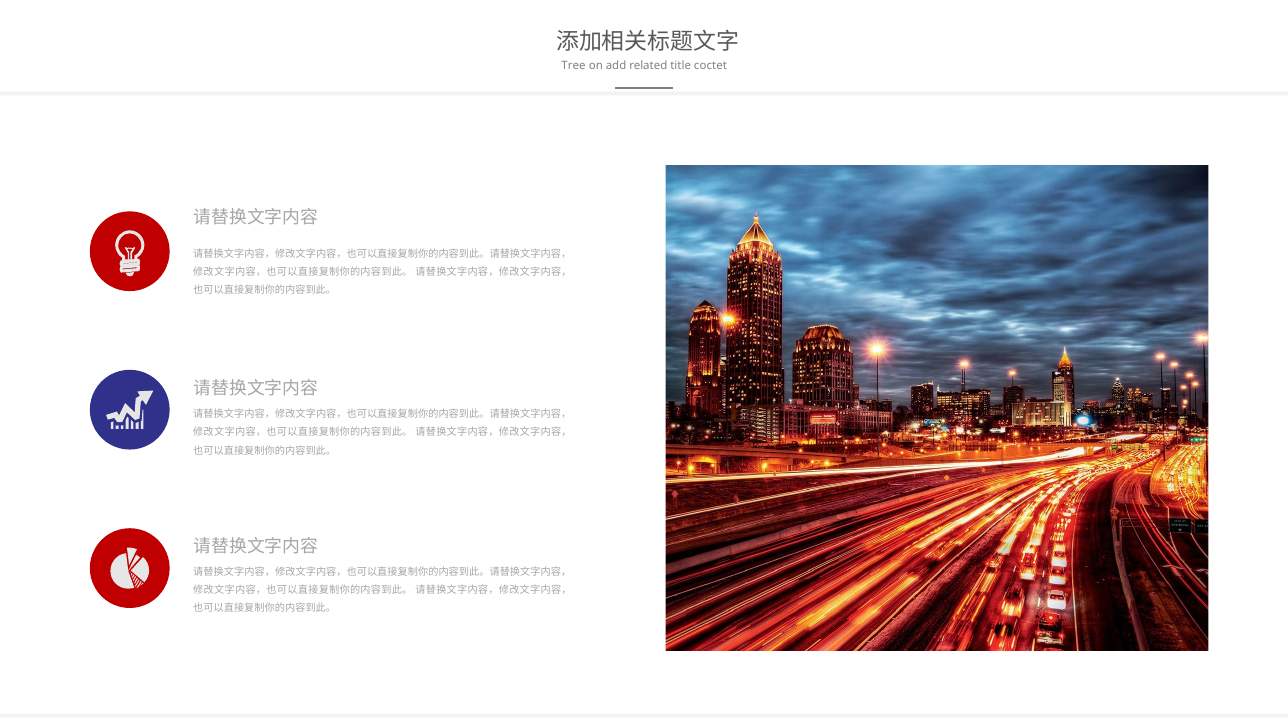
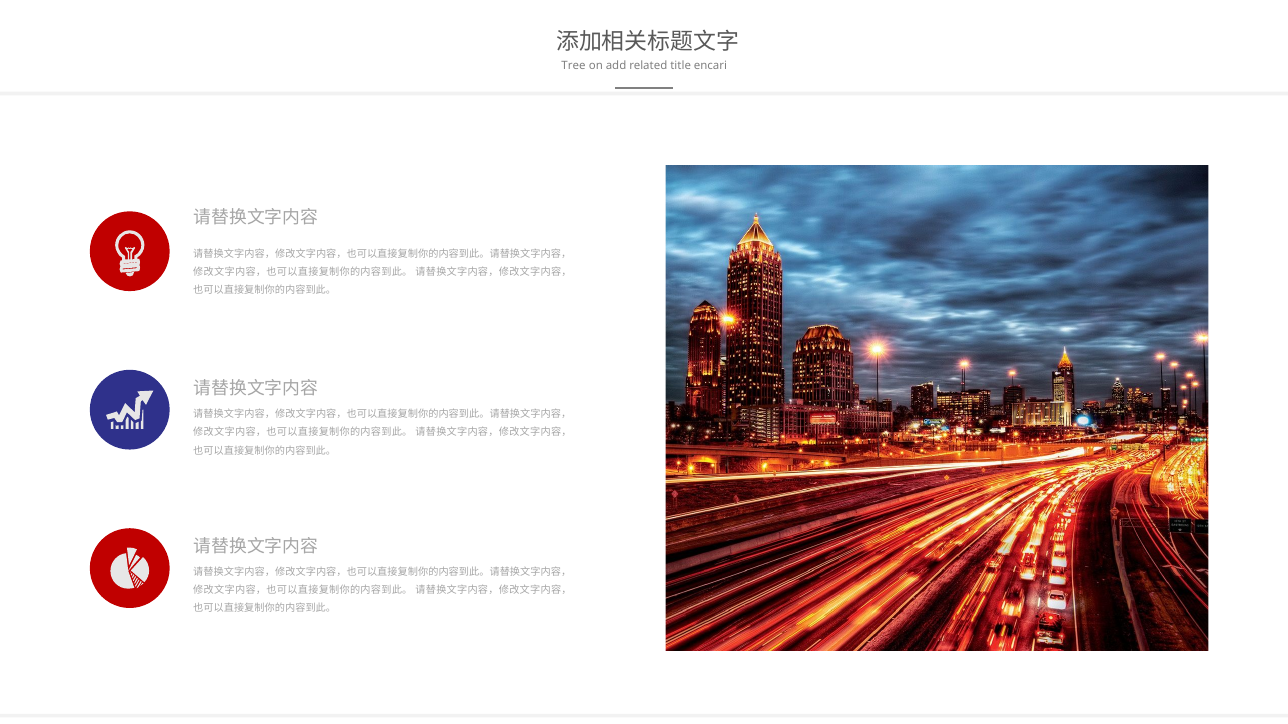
coctet: coctet -> encari (710, 66)
